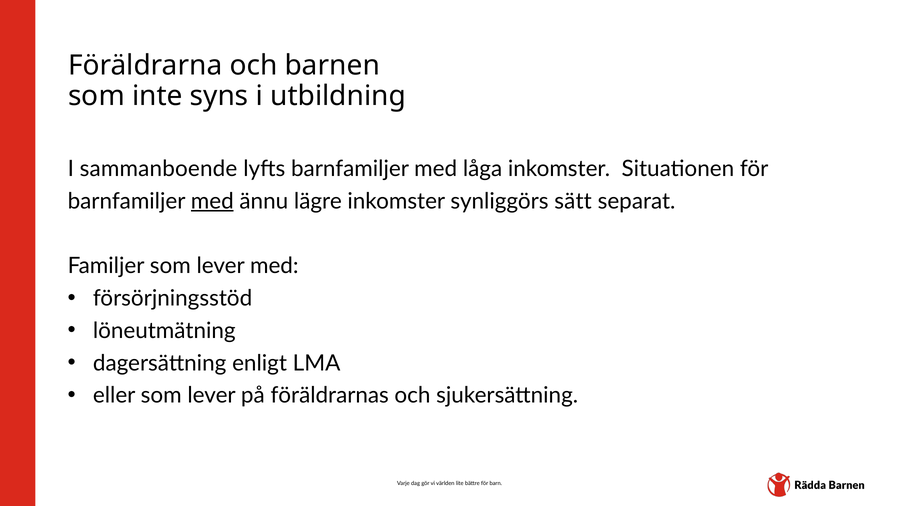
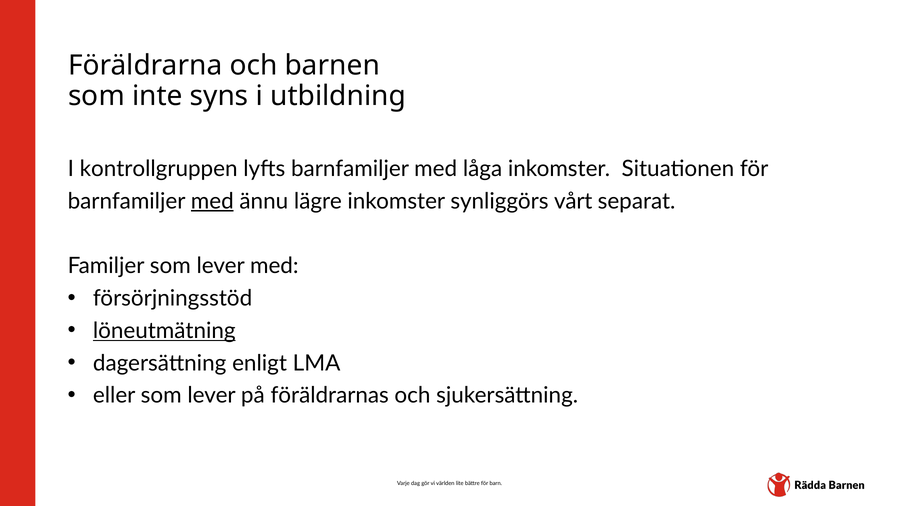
sammanboende: sammanboende -> kontrollgruppen (159, 169)
sätt: sätt -> vårt (573, 201)
löneutmätning underline: none -> present (164, 331)
